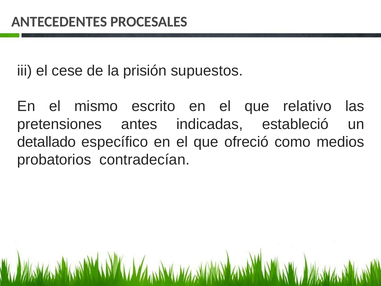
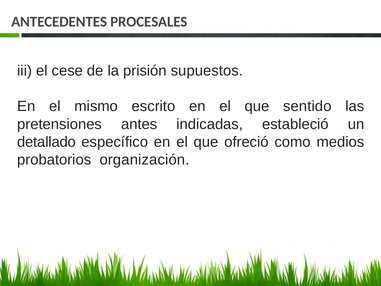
relativo: relativo -> sentido (307, 106)
contradecían: contradecían -> organización (144, 160)
